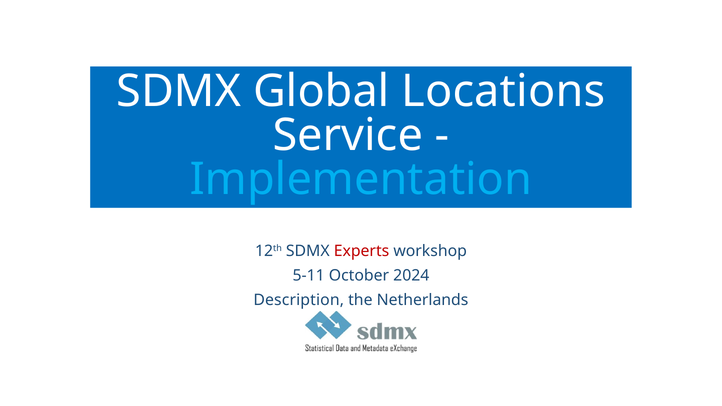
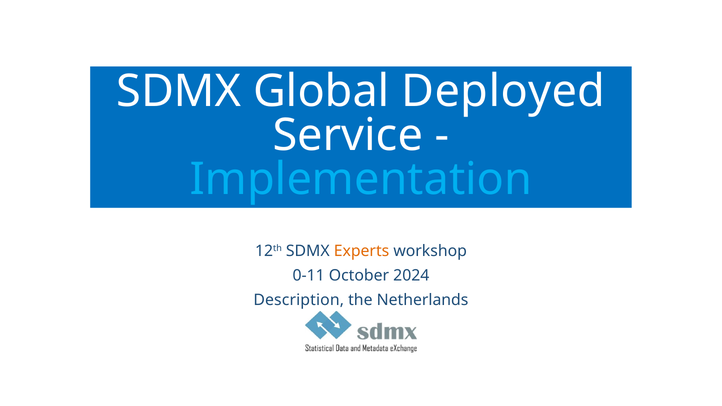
Locations: Locations -> Deployed (503, 92)
Experts colour: red -> orange (362, 251)
5-11: 5-11 -> 0-11 (309, 275)
